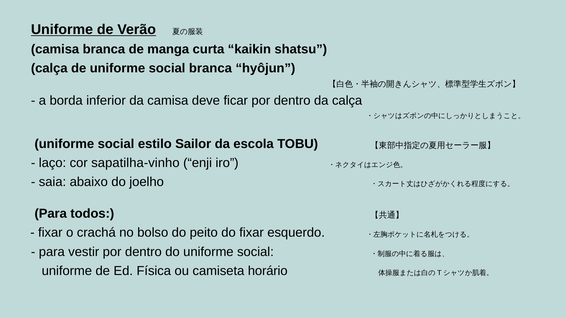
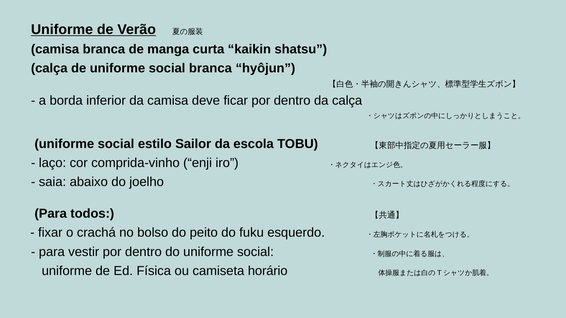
sapatilha-vinho: sapatilha-vinho -> comprida-vinho (135, 163)
do fixar: fixar -> fuku (252, 233)
